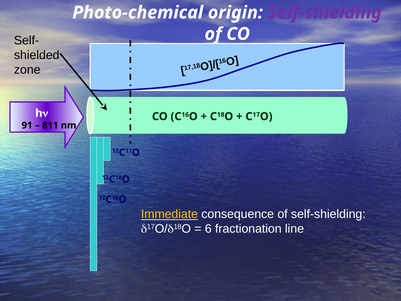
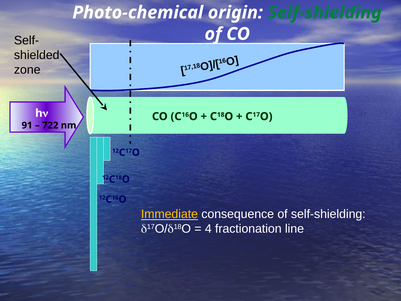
Self-shielding colour: purple -> green (325, 13)
811: 811 -> 722 (50, 125)
6: 6 -> 4 (208, 229)
